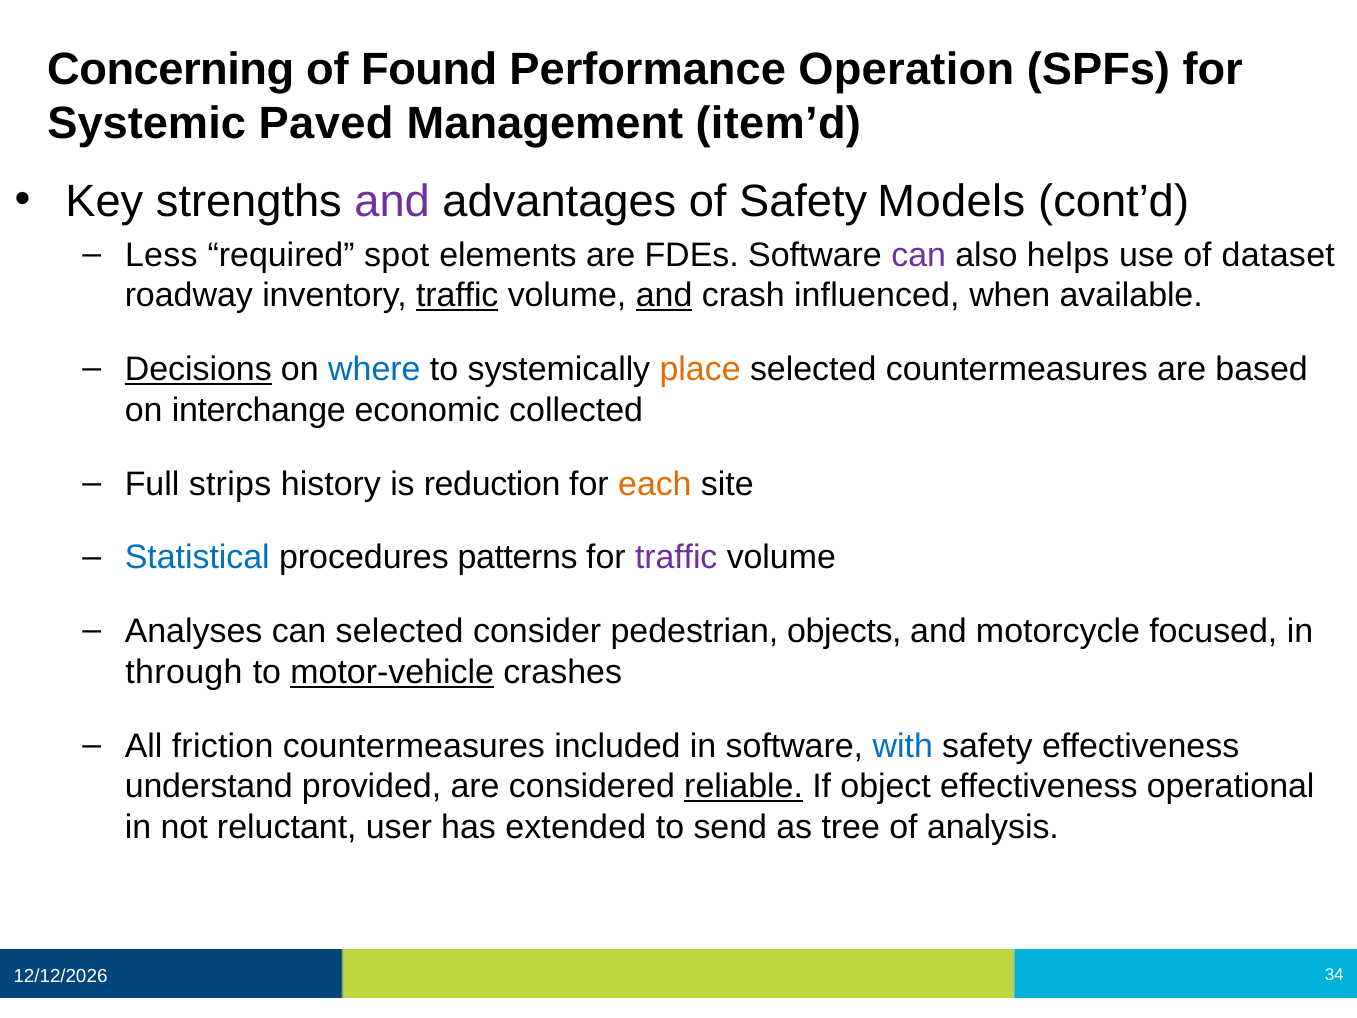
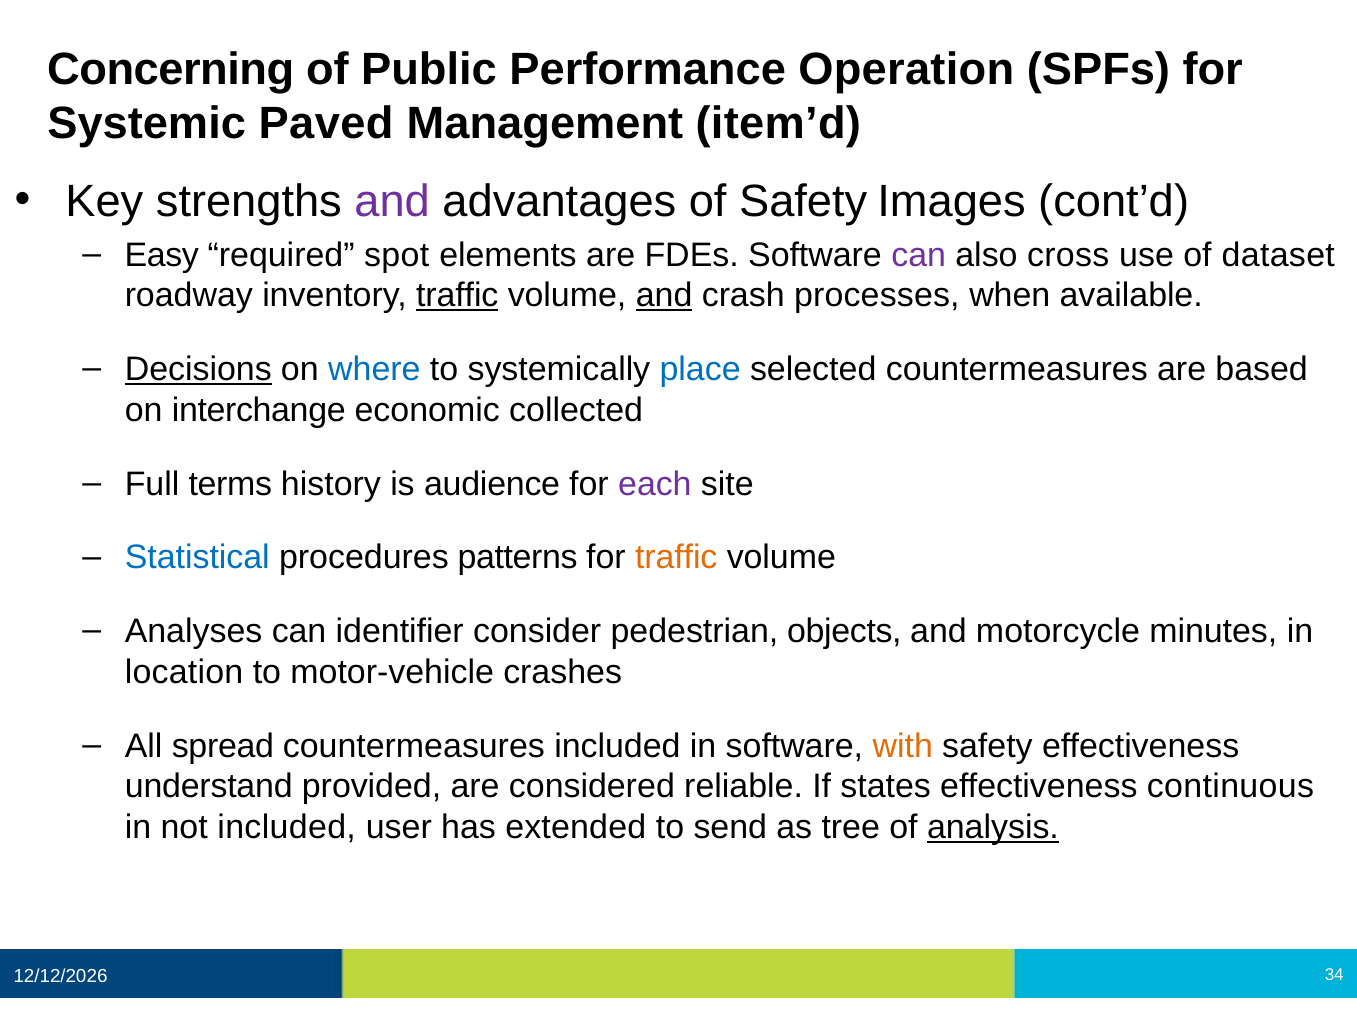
Found: Found -> Public (429, 69)
Models: Models -> Images (952, 201)
Less: Less -> Easy (162, 255)
helps: helps -> cross (1068, 255)
influenced: influenced -> processes (877, 296)
place colour: orange -> blue (700, 369)
strips: strips -> terms (230, 484)
reduction: reduction -> audience (492, 484)
each colour: orange -> purple (655, 484)
traffic colour: purple -> orange (676, 558)
can selected: selected -> identifier (400, 631)
focused: focused -> minutes (1213, 631)
through: through -> location (184, 672)
motor-vehicle underline: present -> none (392, 672)
friction: friction -> spread (223, 746)
with colour: blue -> orange (903, 746)
reliable underline: present -> none (744, 787)
object: object -> states (886, 787)
operational: operational -> continuous (1230, 787)
not reluctant: reluctant -> included (287, 827)
analysis underline: none -> present (993, 827)
